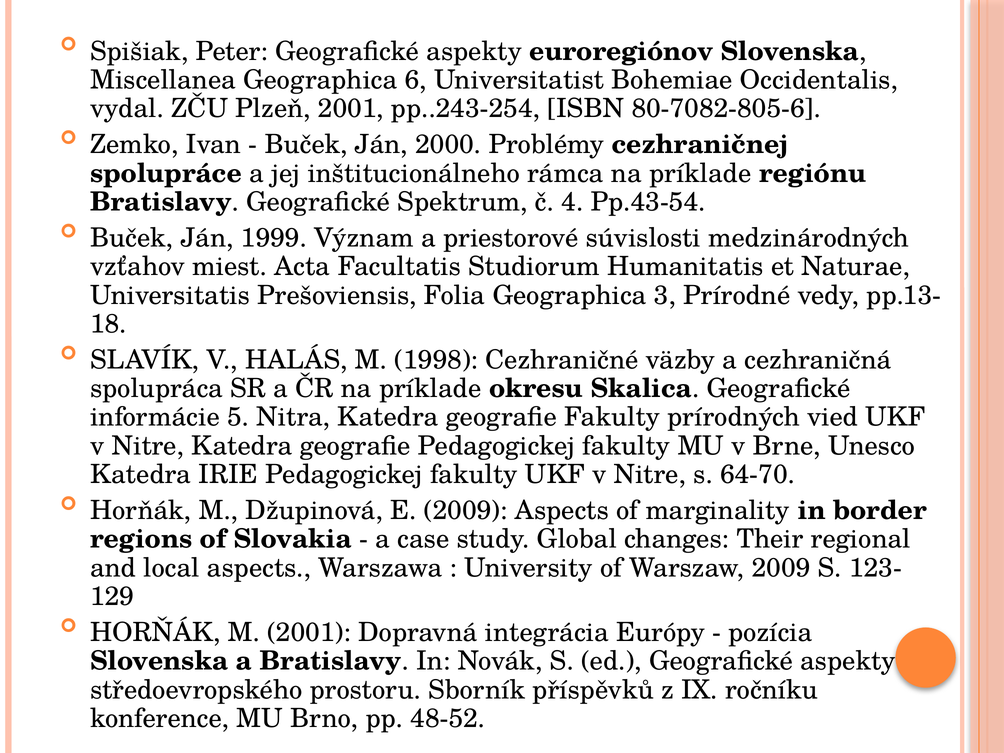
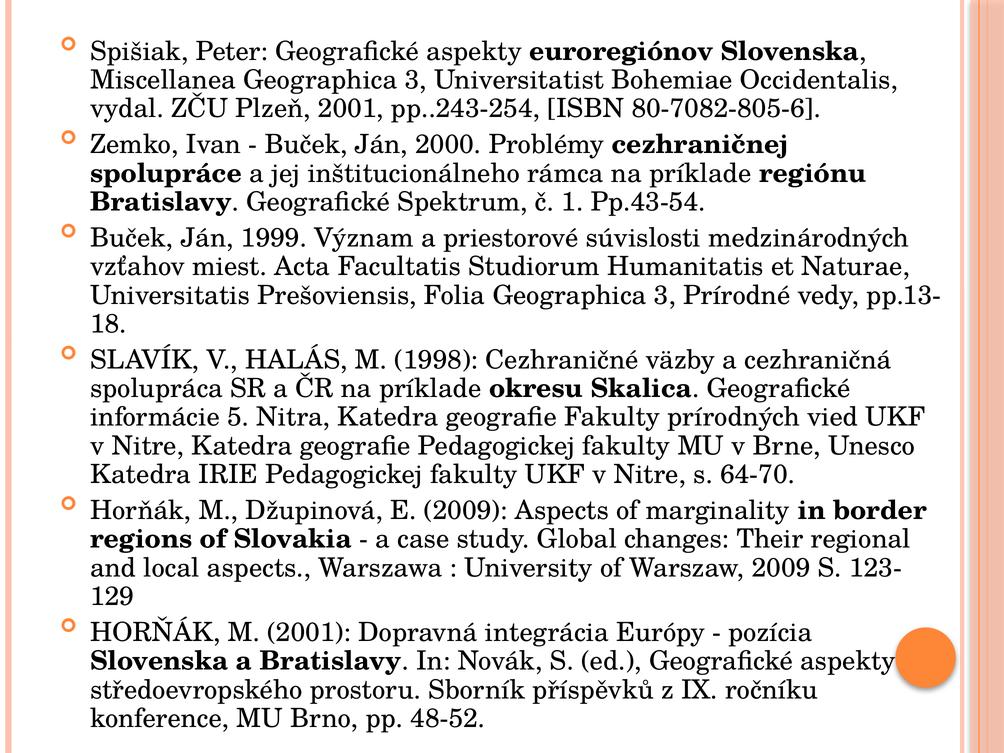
Miscellanea Geographica 6: 6 -> 3 (416, 80)
4: 4 -> 1 (572, 202)
